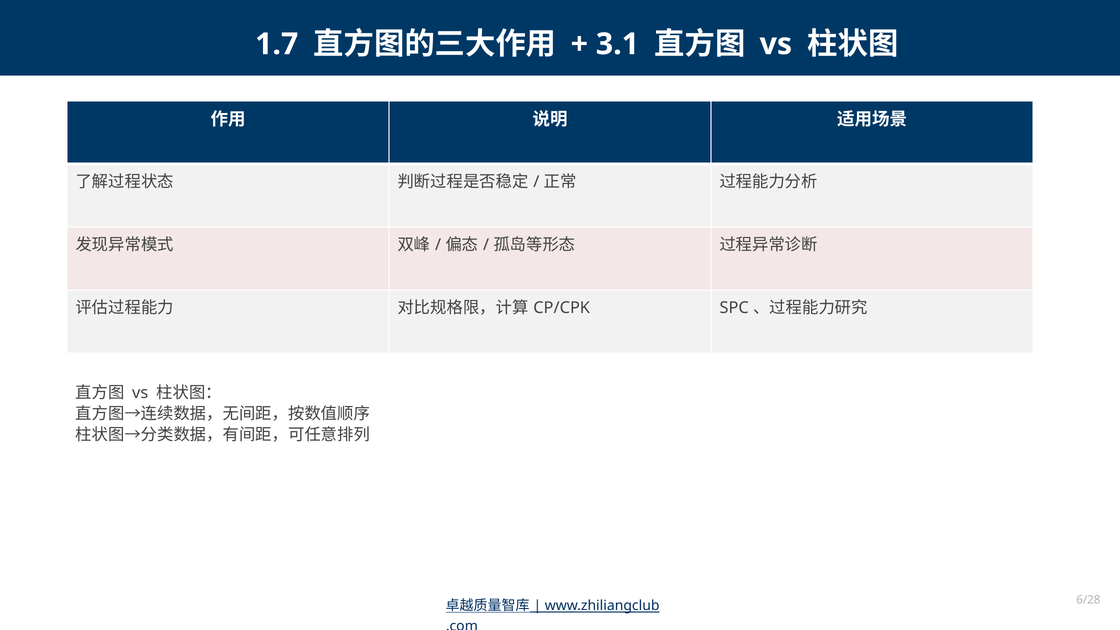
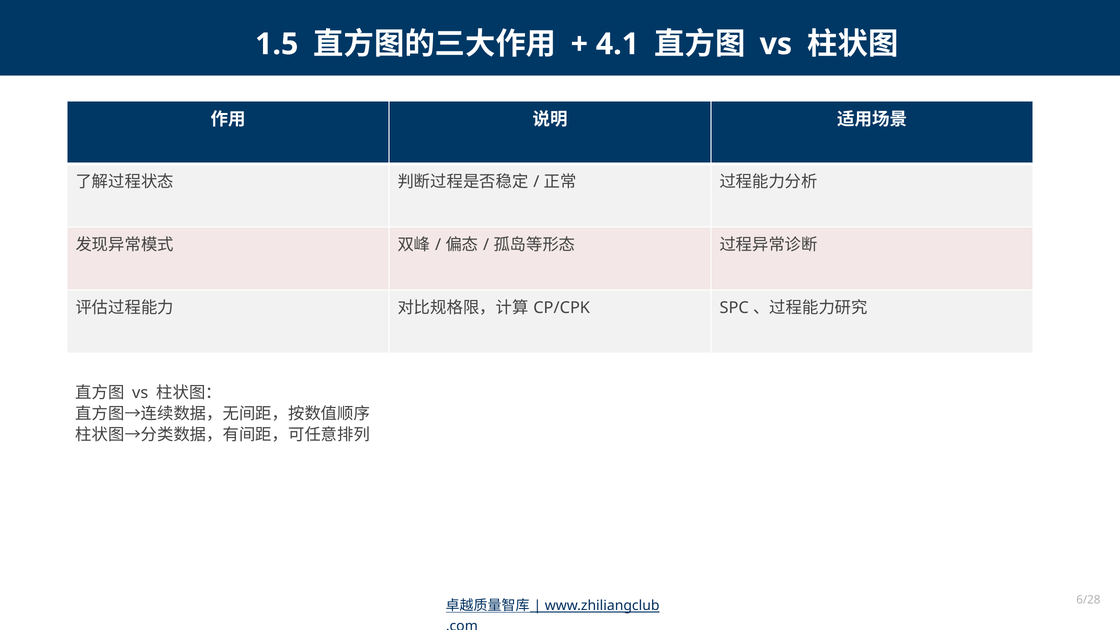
1.7: 1.7 -> 1.5 (277, 44)
3.1: 3.1 -> 4.1 (617, 44)
